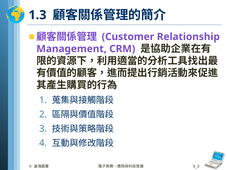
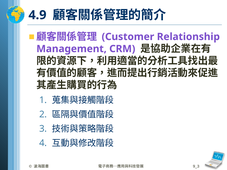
1.3: 1.3 -> 4.9 (37, 15)
